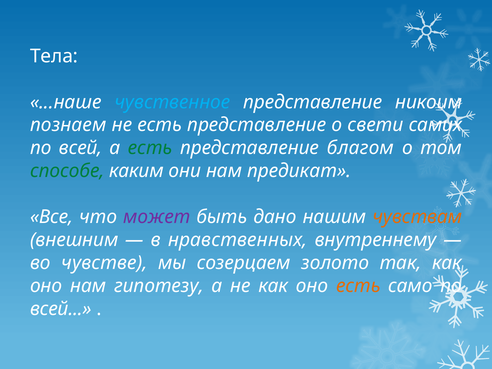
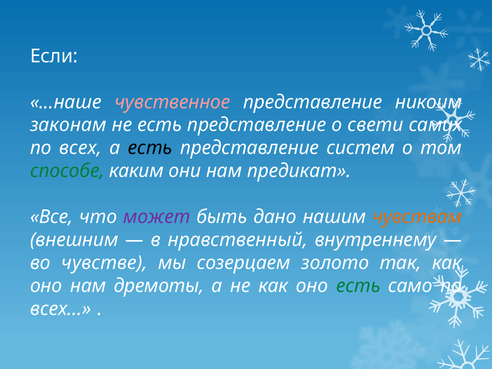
Тела: Тела -> Если (54, 56)
чувственное colour: light blue -> pink (172, 102)
познаем: познаем -> законам (68, 125)
всей: всей -> всех (80, 148)
есть colour: green -> black (150, 148)
благом: благом -> систем (361, 148)
нравственных: нравственных -> нравственный (238, 240)
гипотезу: гипотезу -> дремоты (159, 286)
есть colour: orange -> green (358, 286)
всей: всей -> всех (61, 309)
